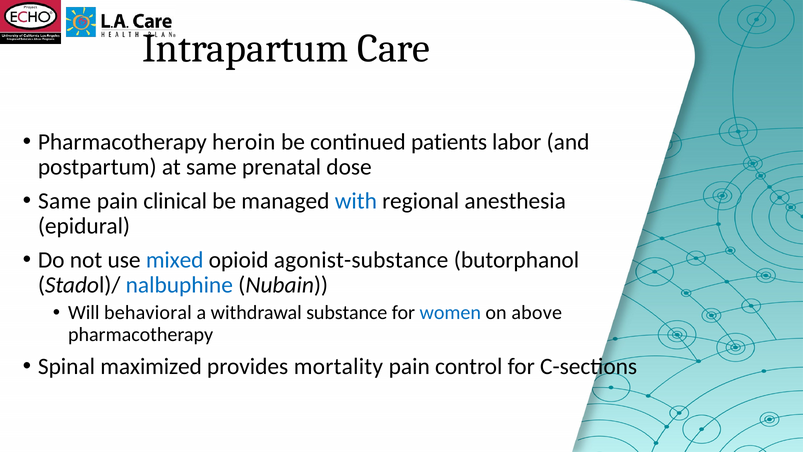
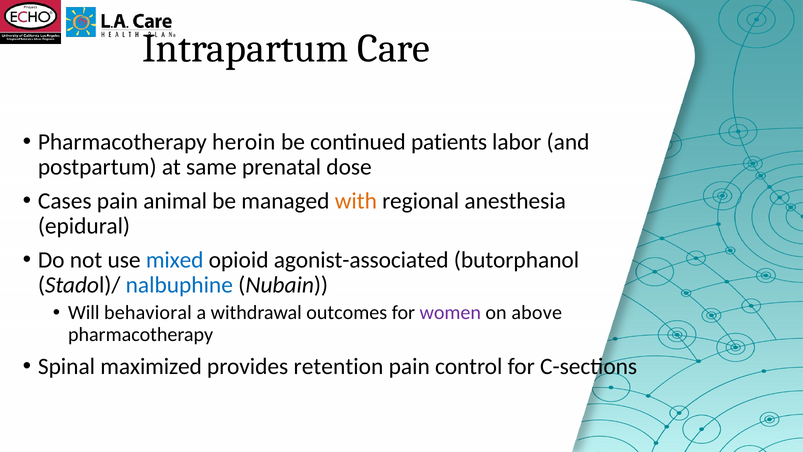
Same: Same -> Cases (65, 201)
clinical: clinical -> animal (175, 201)
with colour: blue -> orange (356, 201)
agonist-substance: agonist-substance -> agonist-associated (361, 260)
substance: substance -> outcomes (347, 313)
women colour: blue -> purple (450, 313)
mortality: mortality -> retention (338, 366)
